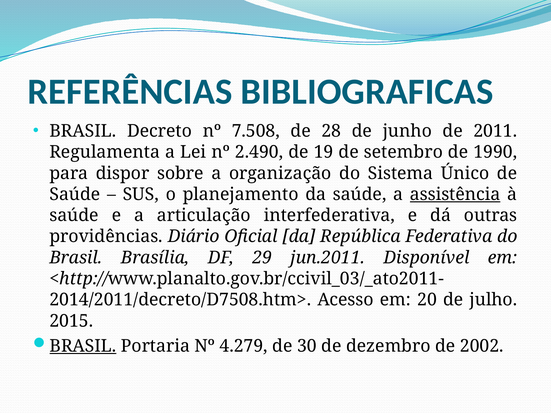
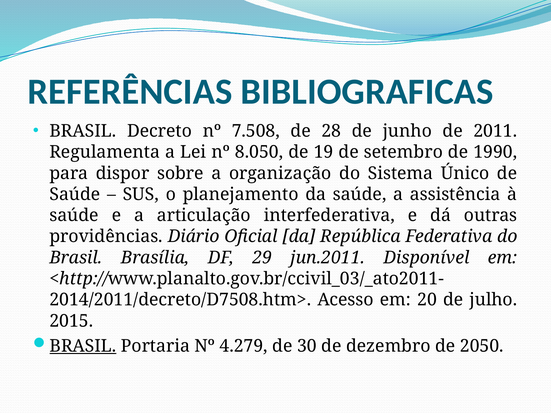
2.490: 2.490 -> 8.050 (259, 152)
assistência underline: present -> none (455, 194)
2002: 2002 -> 2050 (482, 346)
